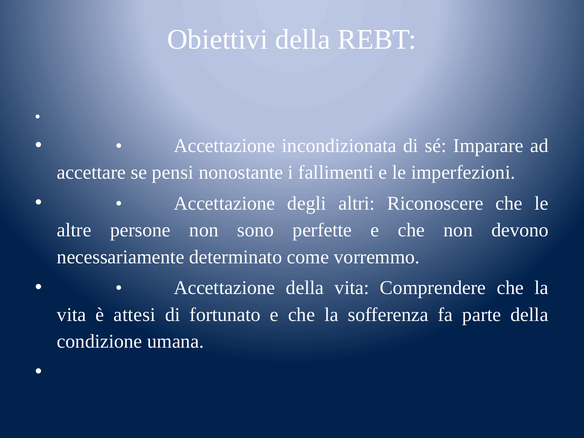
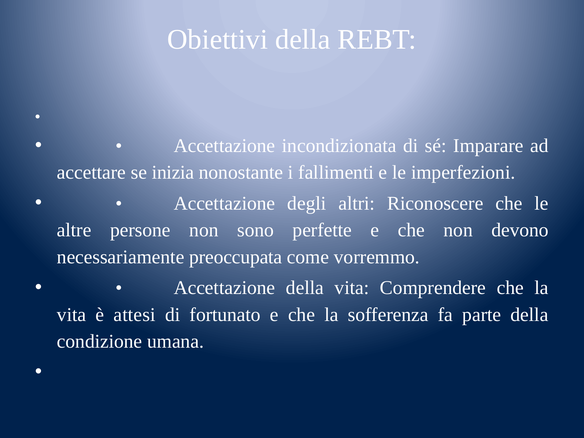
pensi: pensi -> inizia (173, 173)
determinato: determinato -> preoccupata (236, 257)
